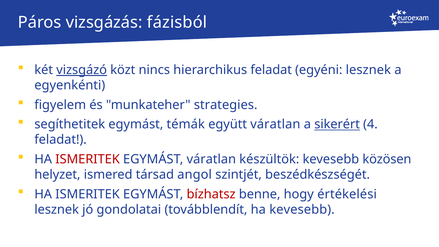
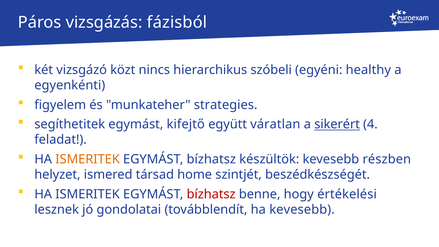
vizsgázó underline: present -> none (82, 70)
hierarchikus feladat: feladat -> szóbeli (271, 70)
egyéni lesznek: lesznek -> healthy (368, 70)
témák: témák -> kifejtő (186, 124)
ISMERITEK colour: red -> orange (88, 159)
váratlan: váratlan -> bízhatsz (211, 159)
közösen: közösen -> részben (387, 159)
angol: angol -> home (195, 175)
